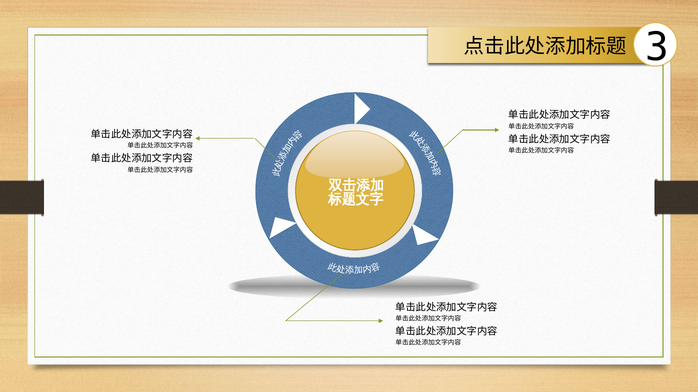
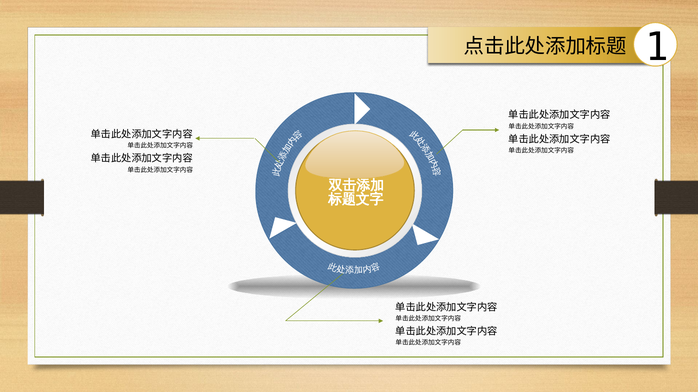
3: 3 -> 1 (657, 47)
